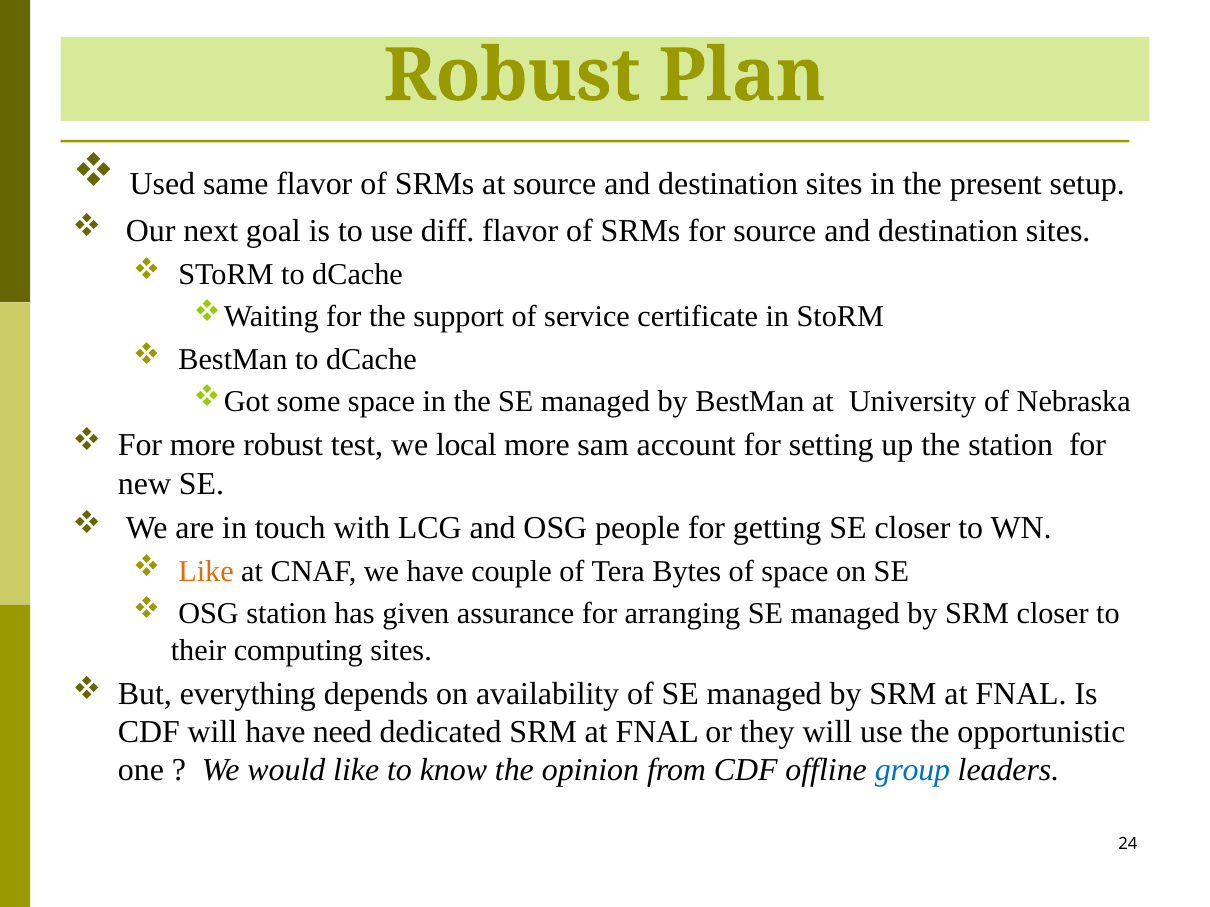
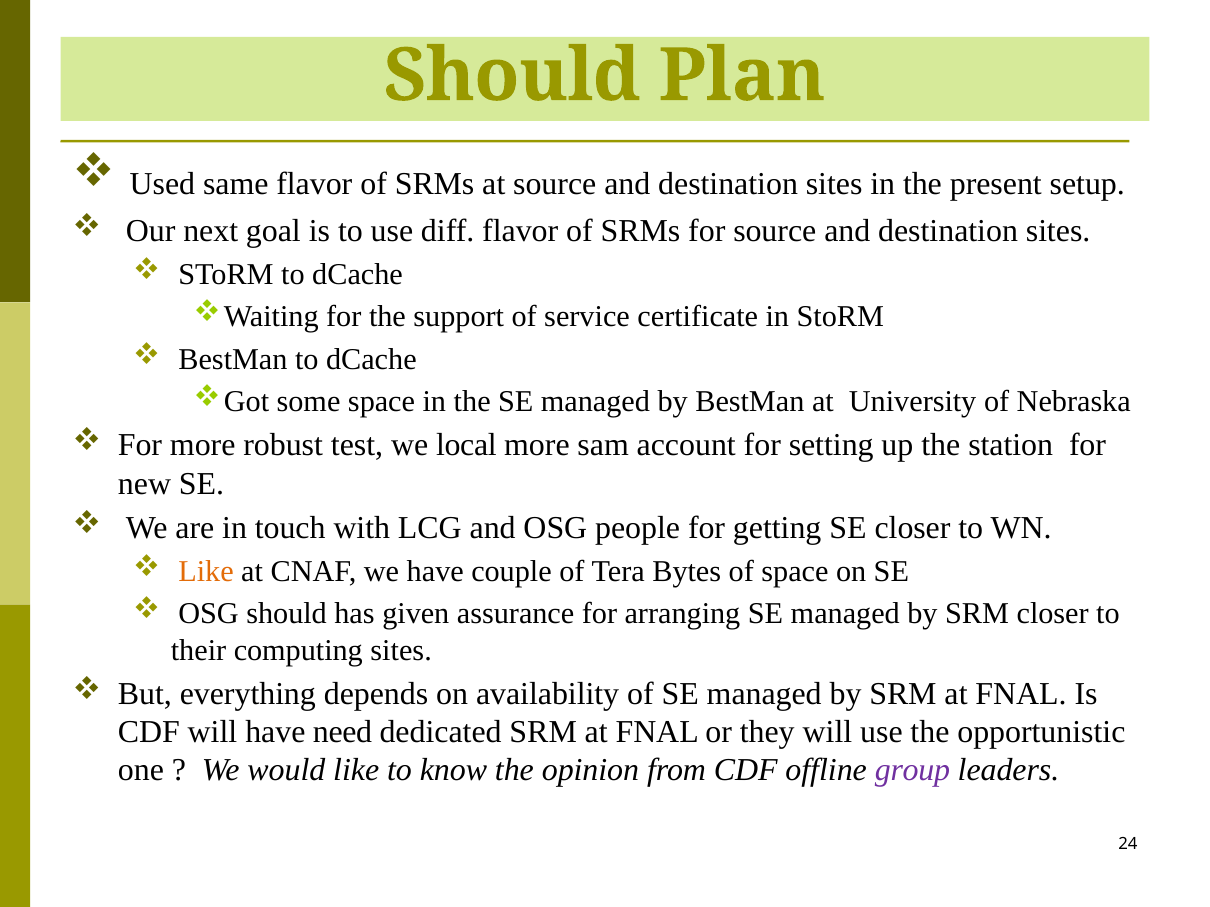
Robust: Robust -> Should (512, 76)
OSG station: station -> should (287, 614)
group colour: blue -> purple (912, 771)
